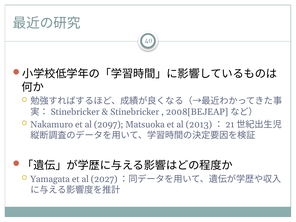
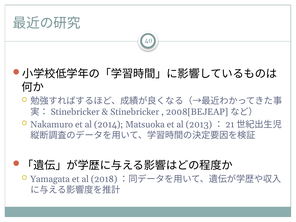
2097: 2097 -> 2014 (109, 124)
2027: 2027 -> 2018 (104, 179)
